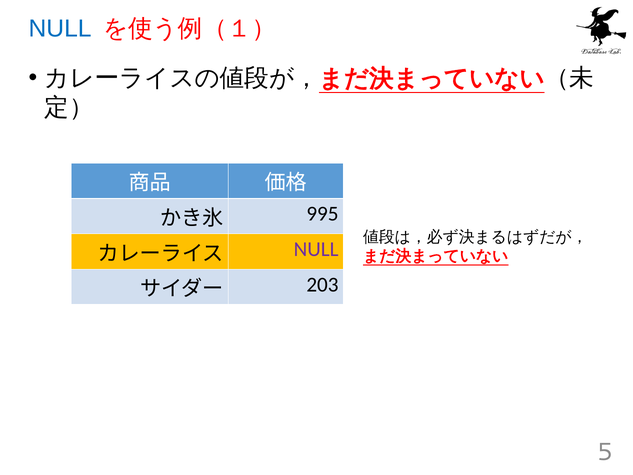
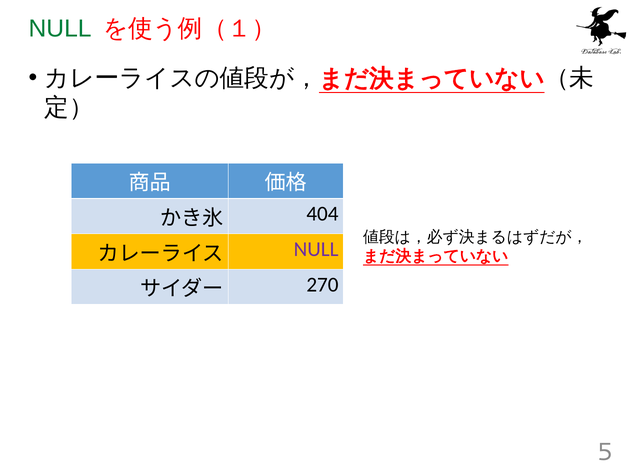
NULL colour: blue -> green (60, 28)
995: 995 -> 404 (322, 214)
203: 203 -> 270 (322, 284)
